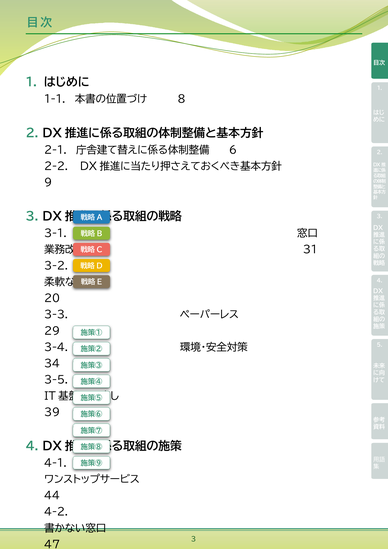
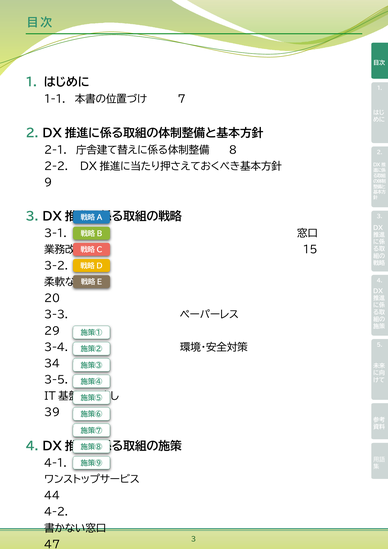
8: 8 -> 7 (182, 99)
6: 6 -> 8 (233, 150)
31: 31 -> 15 (310, 250)
